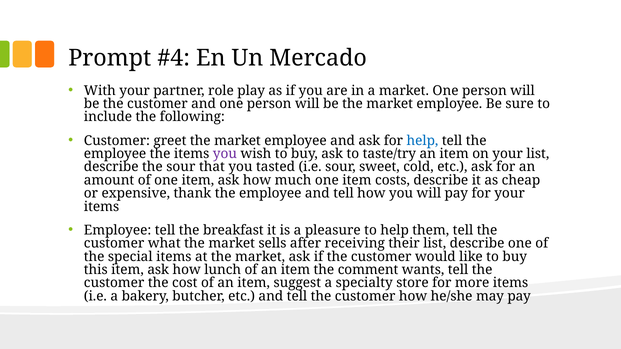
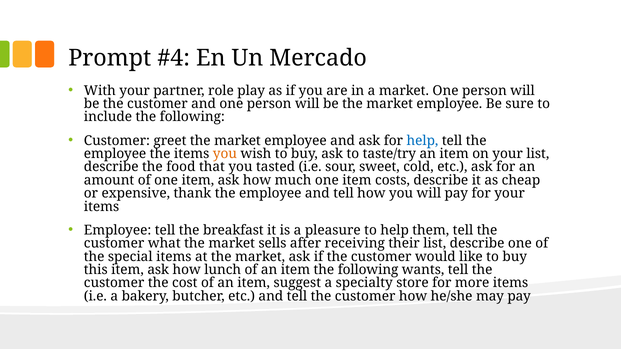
you colour: purple -> orange (225, 154)
the sour: sour -> food (181, 167)
item the comment: comment -> following (368, 270)
